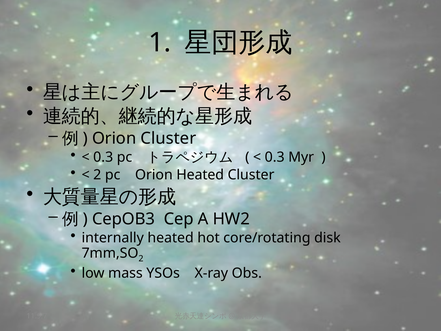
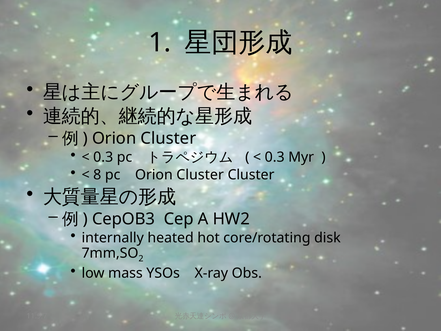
2: 2 -> 8 (97, 175)
pc Orion Heated: Heated -> Cluster (200, 175)
